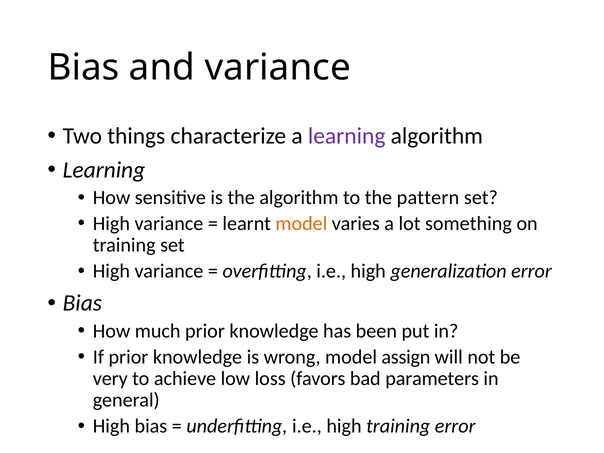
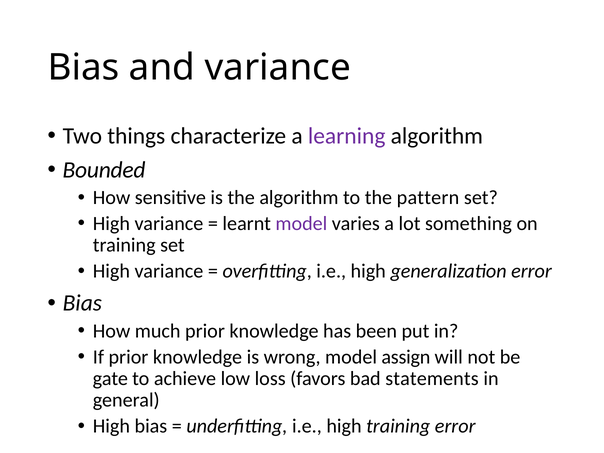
Learning: Learning -> Bounded (104, 170)
model colour: orange -> purple (301, 224)
very: very -> gate (110, 379)
parameters: parameters -> statements (432, 379)
